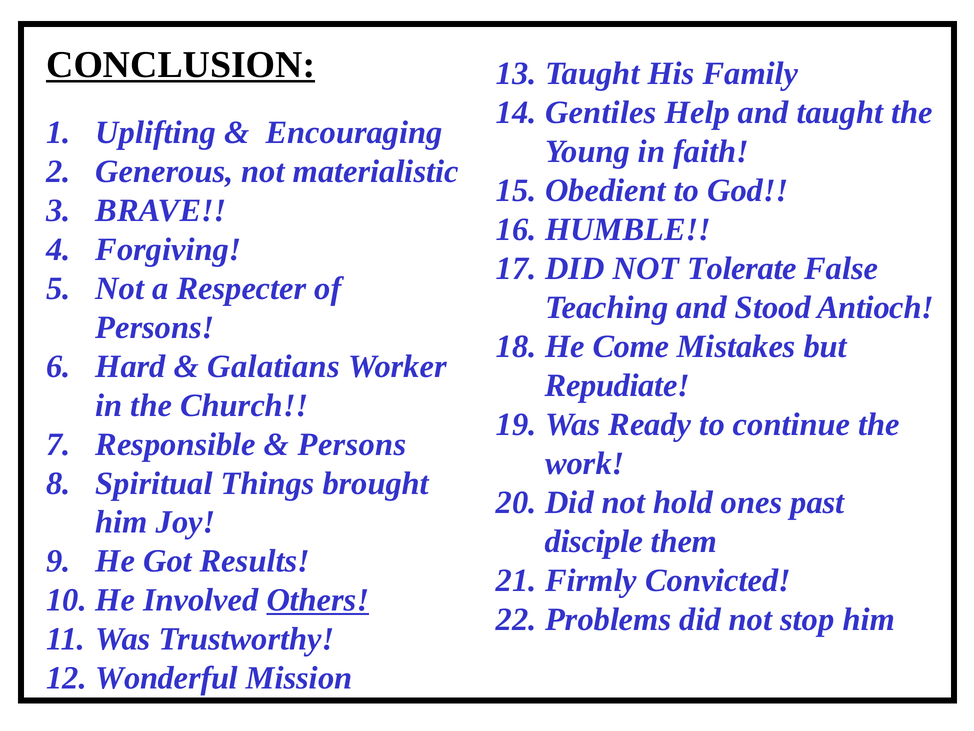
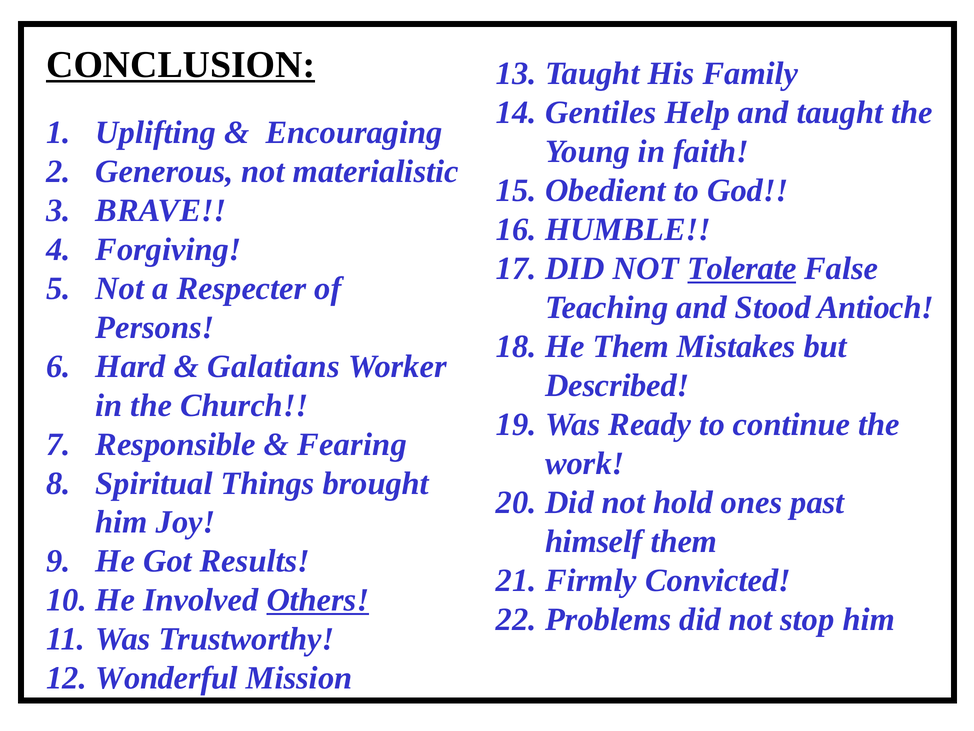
Tolerate underline: none -> present (742, 268)
He Come: Come -> Them (631, 346)
Repudiate: Repudiate -> Described (617, 385)
Persons: Persons -> Fearing (352, 444)
disciple: disciple -> himself (594, 541)
